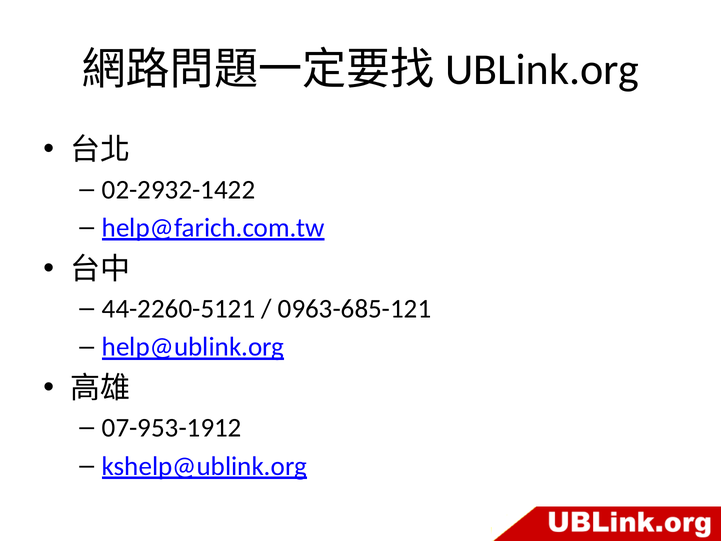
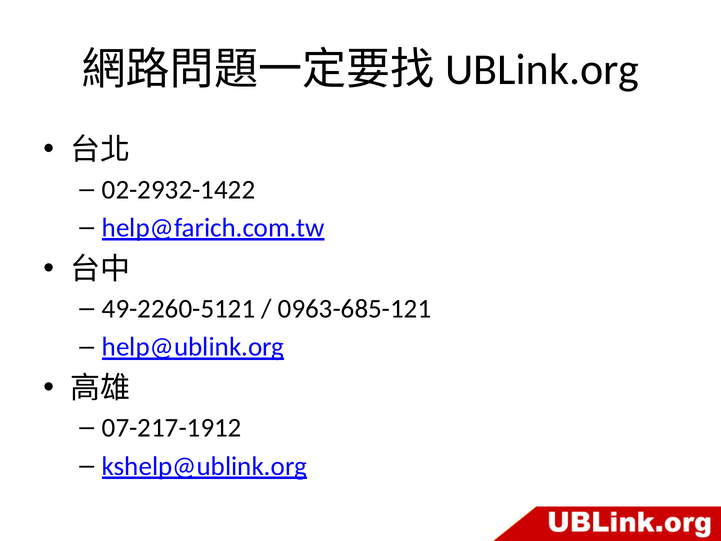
44-2260-5121: 44-2260-5121 -> 49-2260-5121 (179, 309)
07-953-1912: 07-953-1912 -> 07-217-1912 (172, 428)
